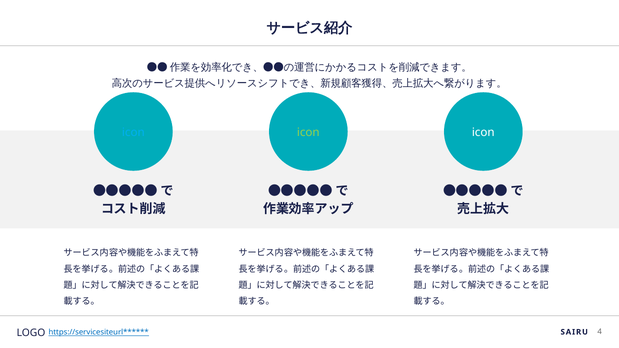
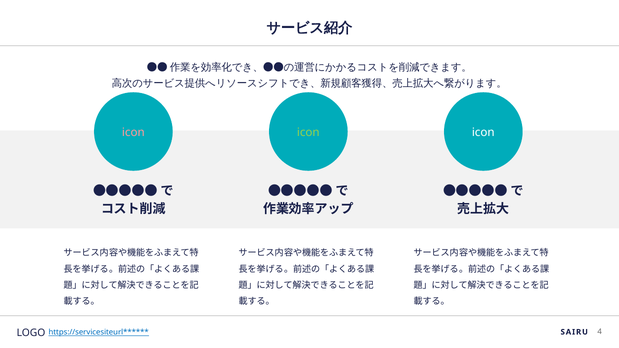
icon colour: light blue -> pink (133, 132)
